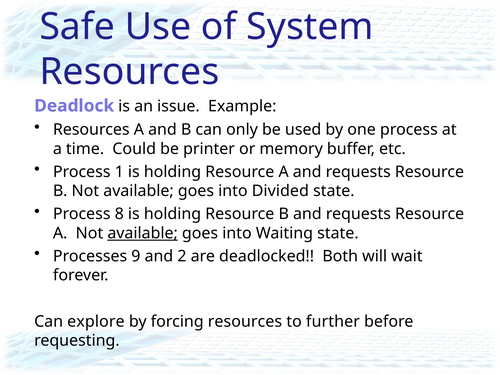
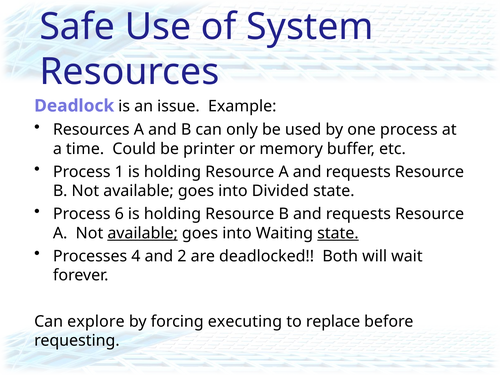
8: 8 -> 6 (119, 214)
state underline: none -> present (338, 233)
9: 9 -> 4 (136, 256)
forcing resources: resources -> executing (245, 321)
further: further -> replace (333, 321)
